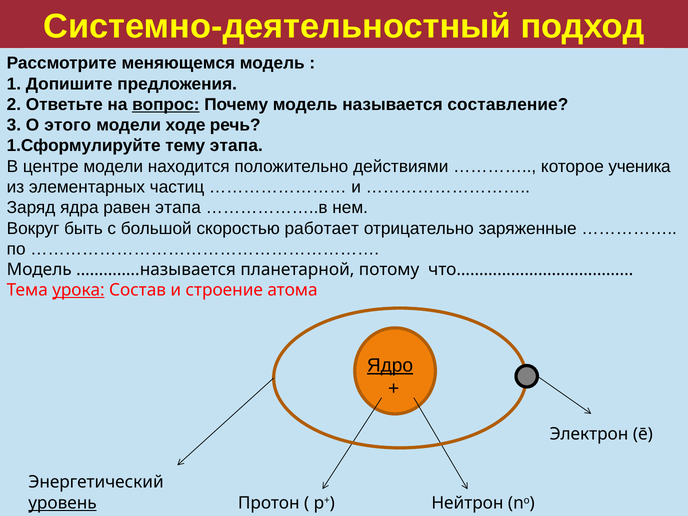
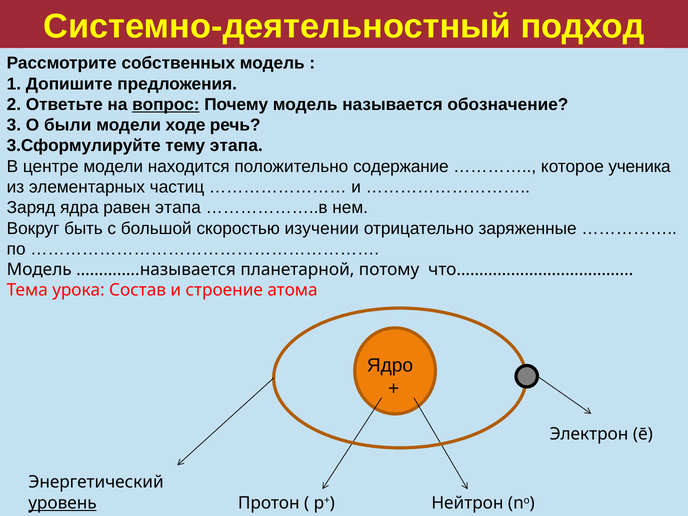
меняющемся: меняющемся -> собственных (178, 63)
составление: составление -> обозначение (508, 105)
этого: этого -> были (68, 125)
1.Сформулируйте: 1.Сформулируйте -> 3.Сформулируйте (84, 146)
действиями: действиями -> содержание (401, 166)
работает: работает -> изучении (322, 228)
урока underline: present -> none (78, 290)
Ядро underline: present -> none (390, 366)
